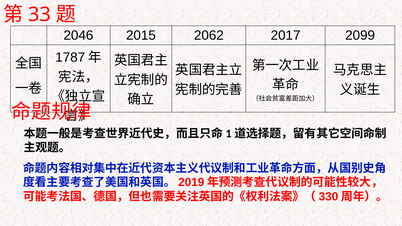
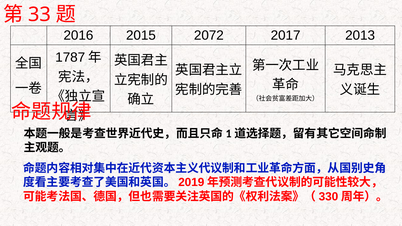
2046: 2046 -> 2016 (78, 36)
2062: 2062 -> 2072 (209, 36)
2099: 2099 -> 2013 (360, 36)
